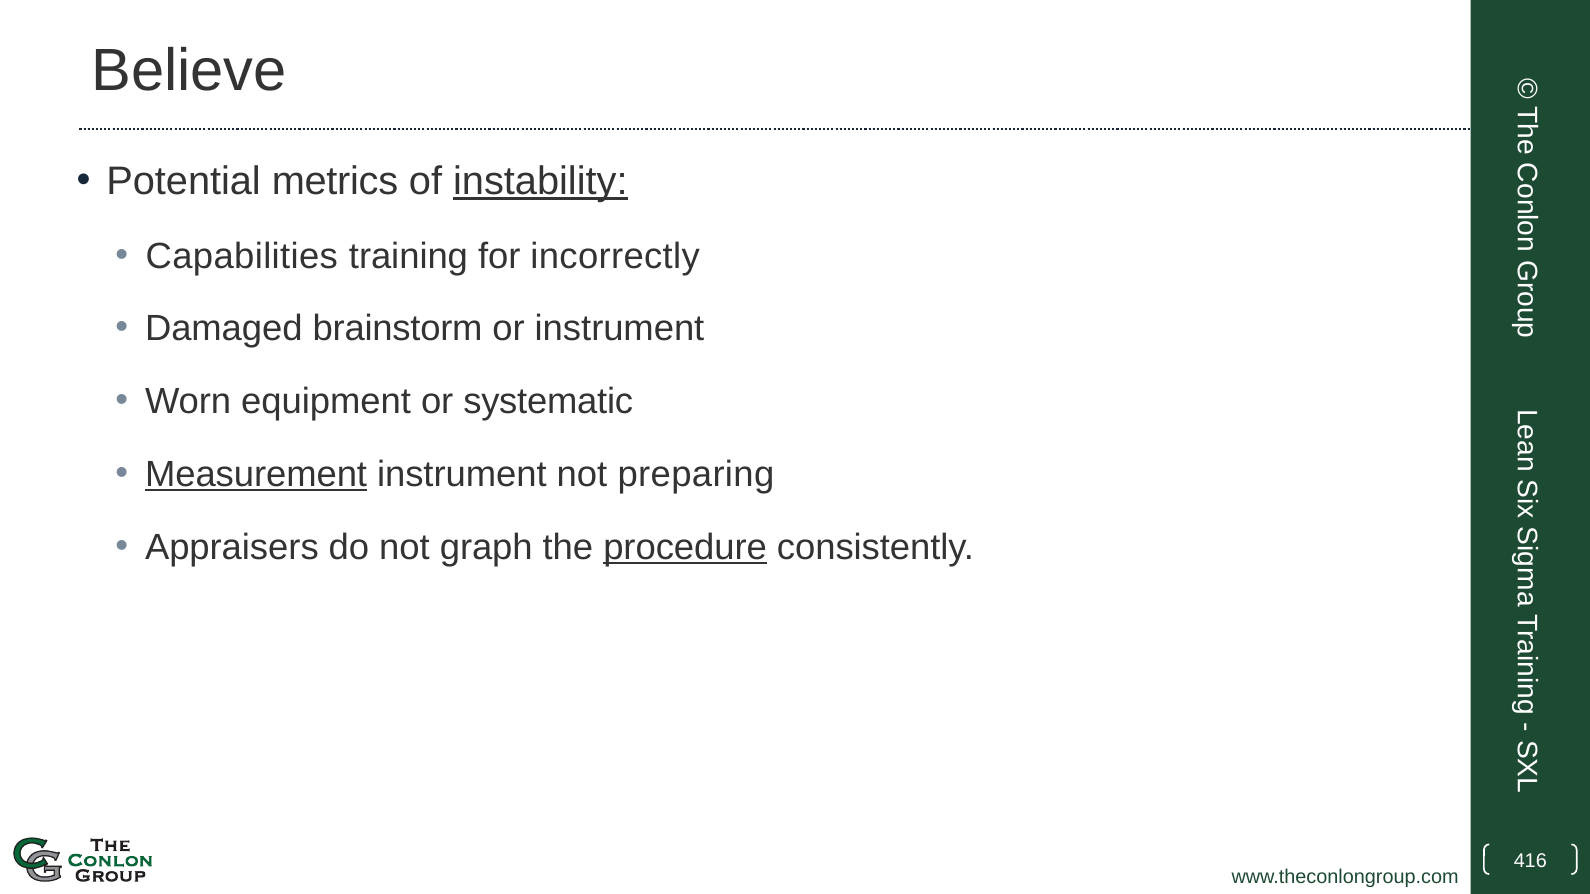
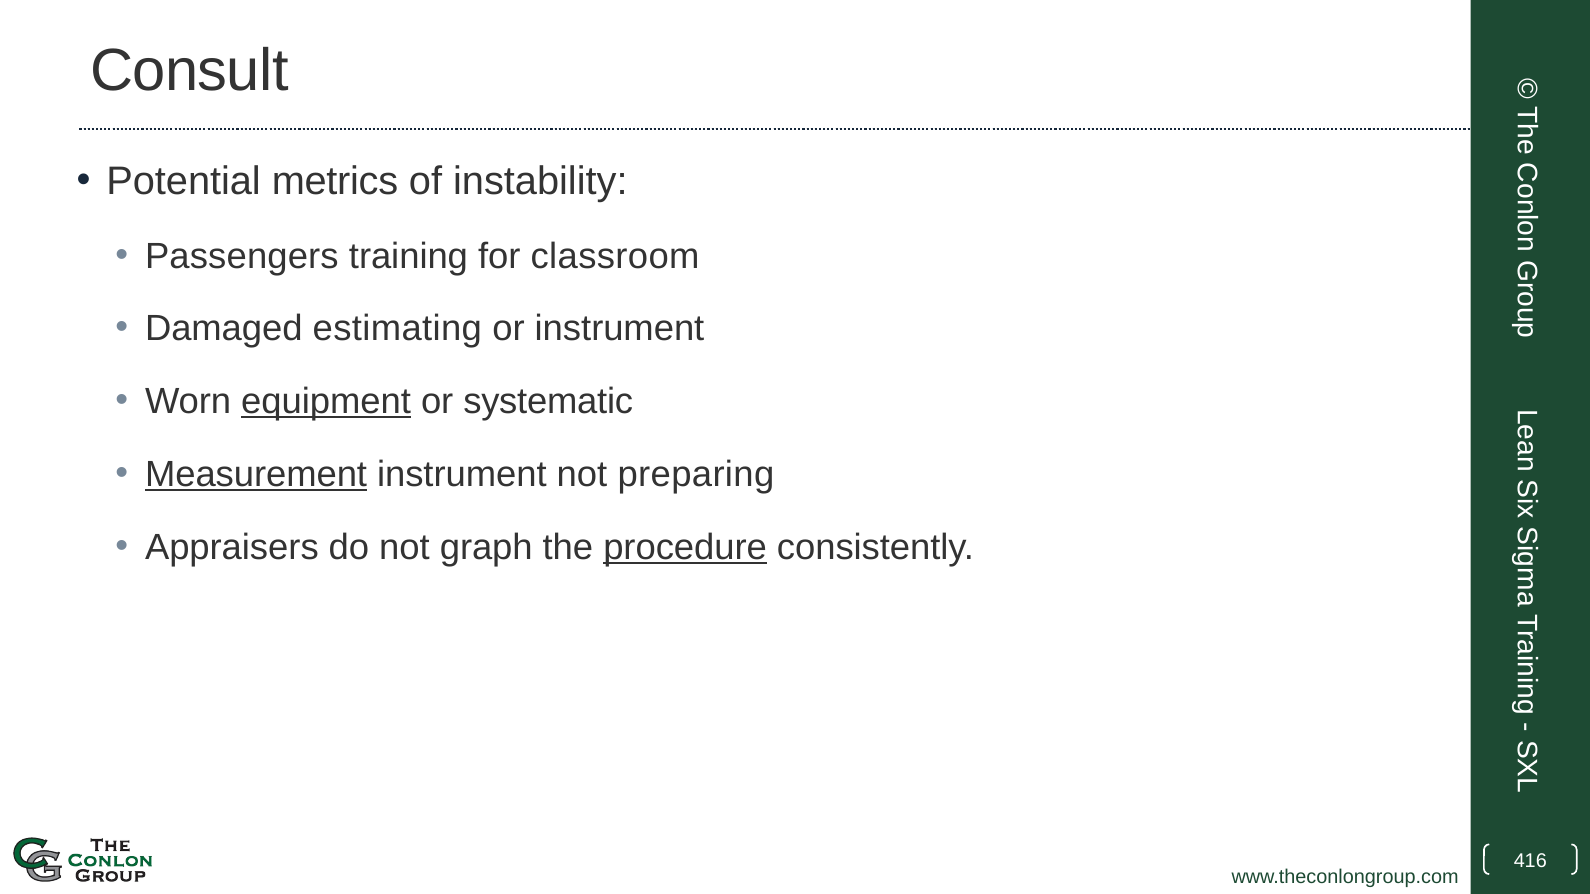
Believe: Believe -> Consult (189, 71)
instability underline: present -> none (540, 182)
Capabilities: Capabilities -> Passengers (242, 256)
incorrectly: incorrectly -> classroom (615, 256)
brainstorm: brainstorm -> estimating (397, 329)
equipment underline: none -> present (326, 402)
